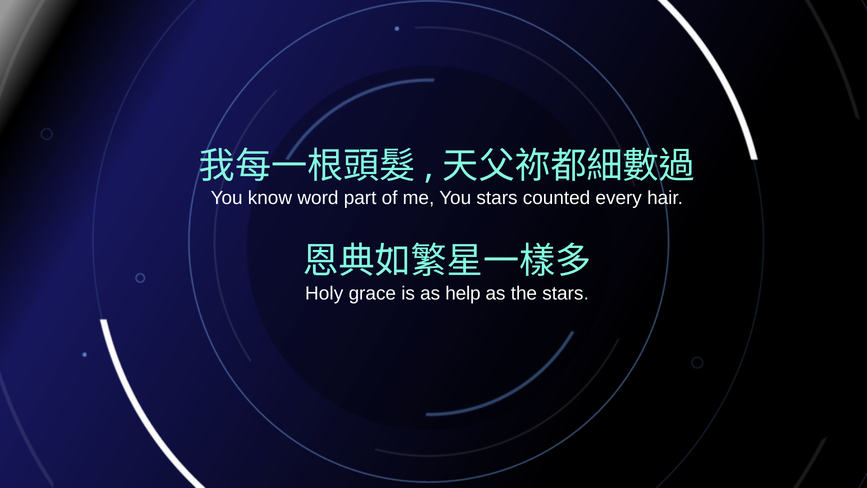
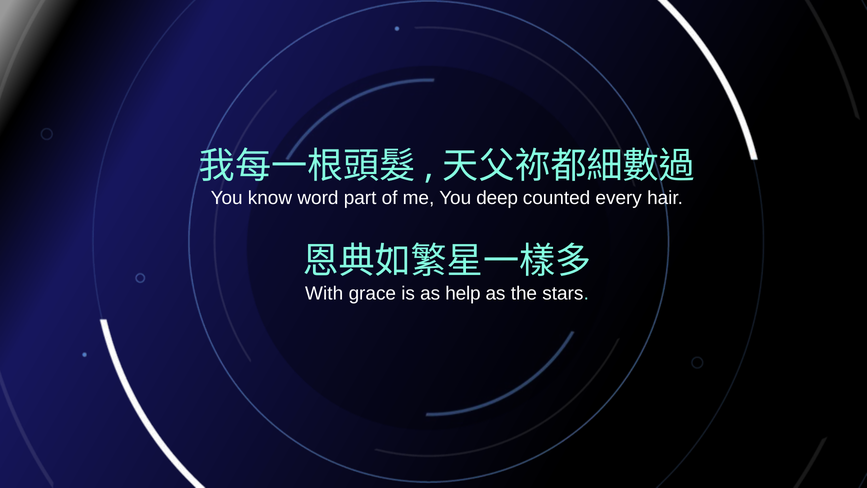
You stars: stars -> deep (497, 198)
Holy: Holy -> With (324, 293)
